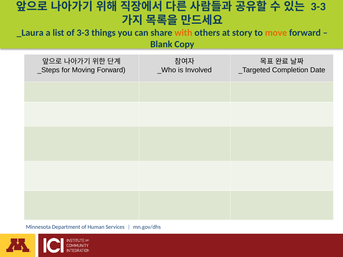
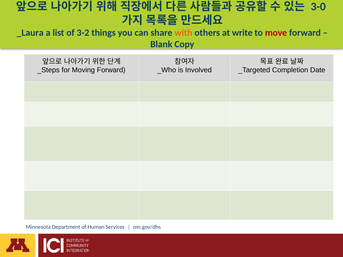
3-3: 3-3 -> 3-0 (318, 7)
of 3-3: 3-3 -> 3-2 (83, 33)
story: story -> write (242, 33)
move colour: orange -> red (276, 33)
